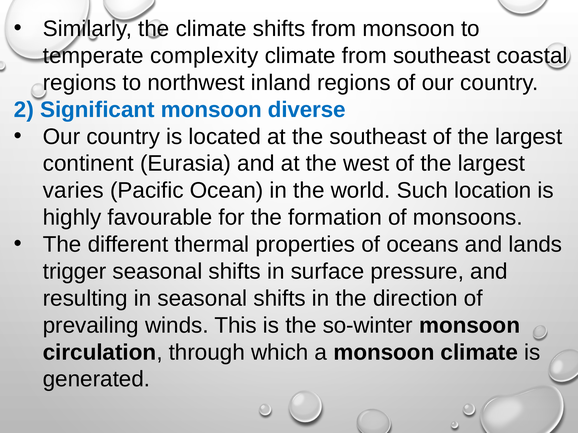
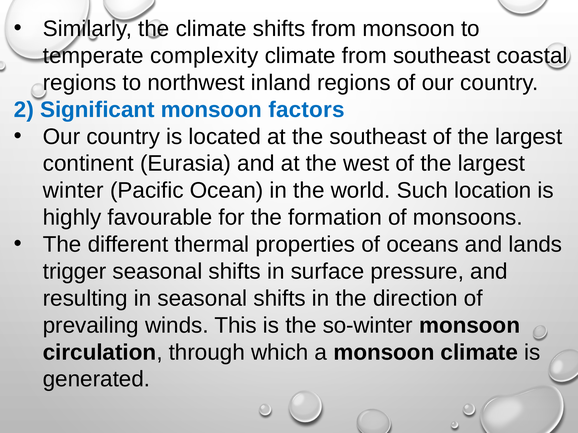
diverse: diverse -> factors (307, 110)
varies: varies -> winter (73, 191)
